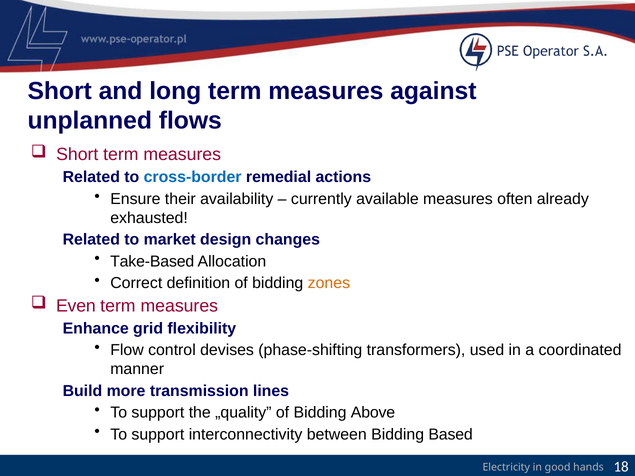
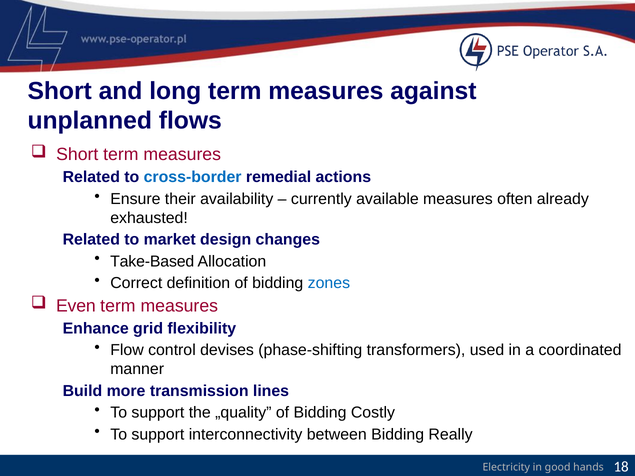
zones colour: orange -> blue (329, 283)
Above: Above -> Costly (373, 413)
Based: Based -> Really (451, 435)
